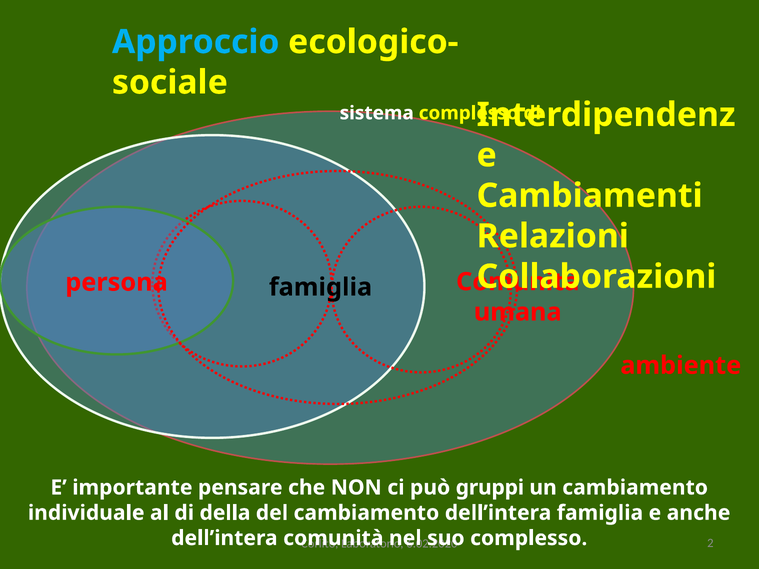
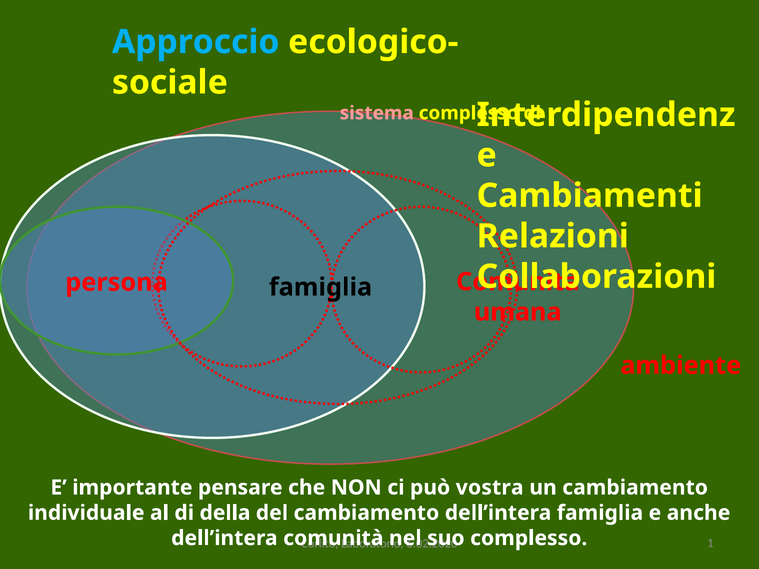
sistema colour: white -> pink (377, 113)
gruppi: gruppi -> vostra (490, 488)
2: 2 -> 1 (710, 544)
